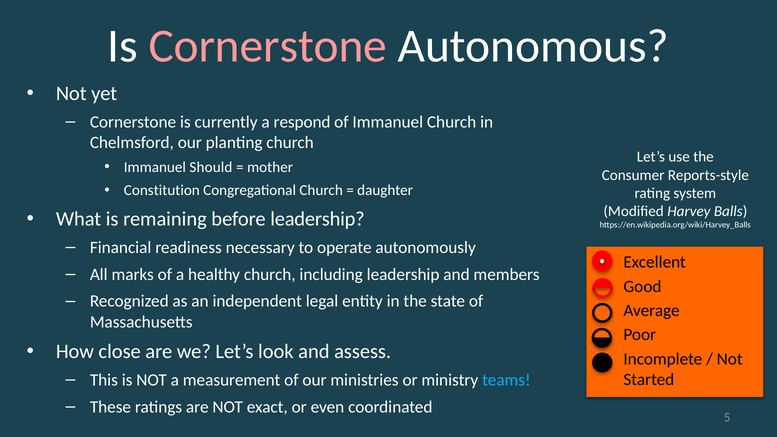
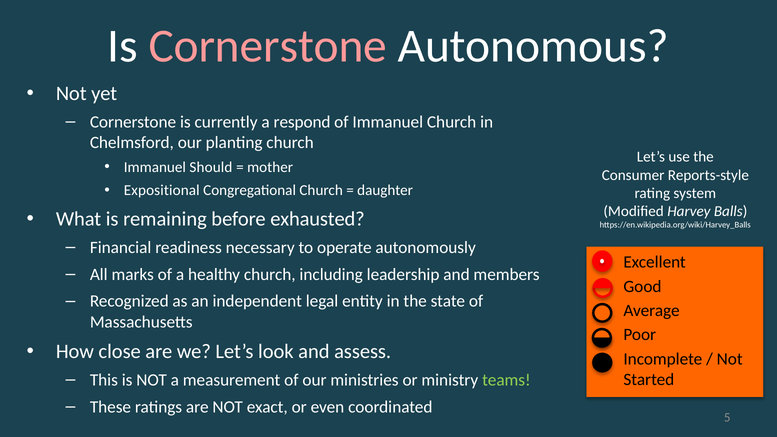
Constitution: Constitution -> Expositional (162, 191)
before leadership: leadership -> exhausted (317, 219)
teams colour: light blue -> light green (506, 380)
